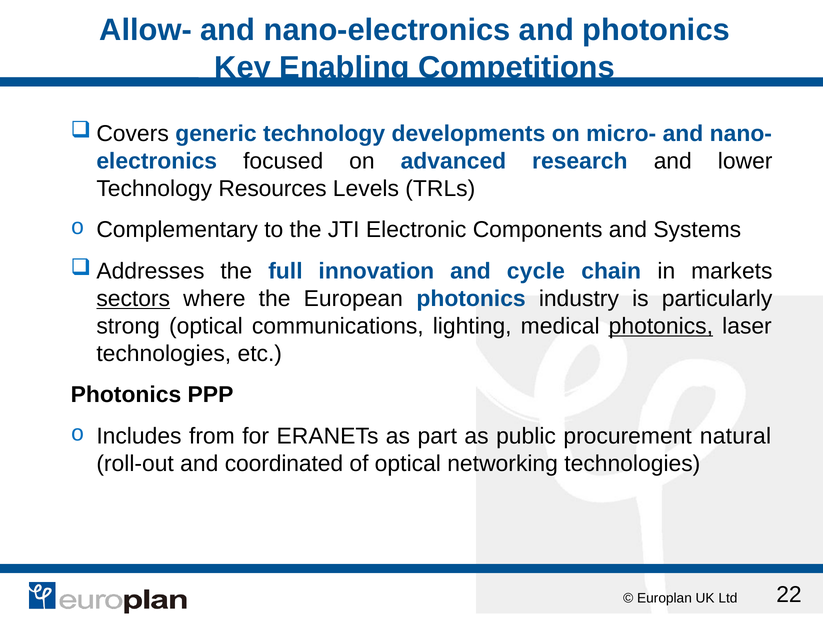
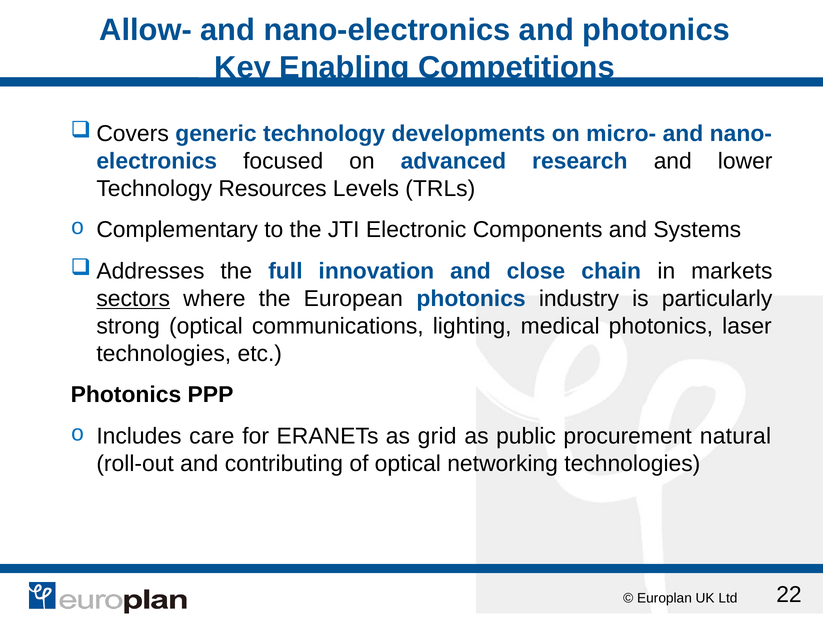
cycle: cycle -> close (536, 271)
photonics underline: present -> none (661, 326)
from: from -> care (212, 436)
part: part -> grid (437, 436)
coordinated: coordinated -> contributing (284, 463)
